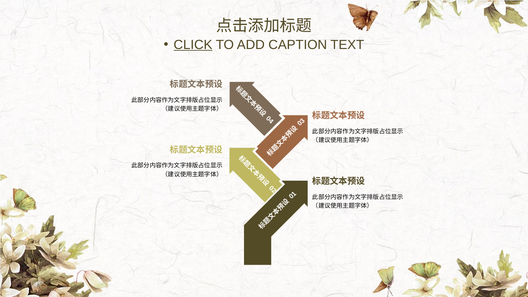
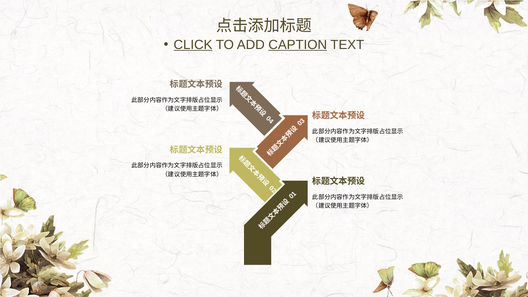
CAPTION underline: none -> present (298, 45)
